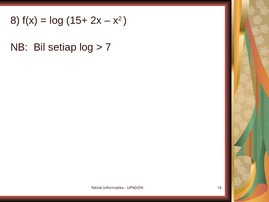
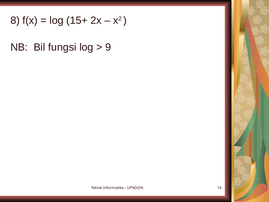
setiap: setiap -> fungsi (62, 47)
7: 7 -> 9 (108, 47)
